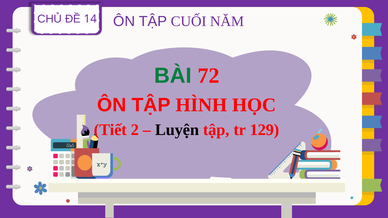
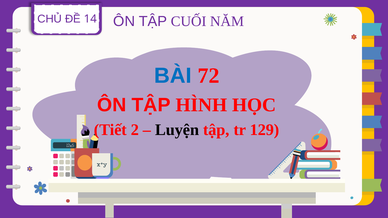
BÀI colour: green -> blue (173, 76)
